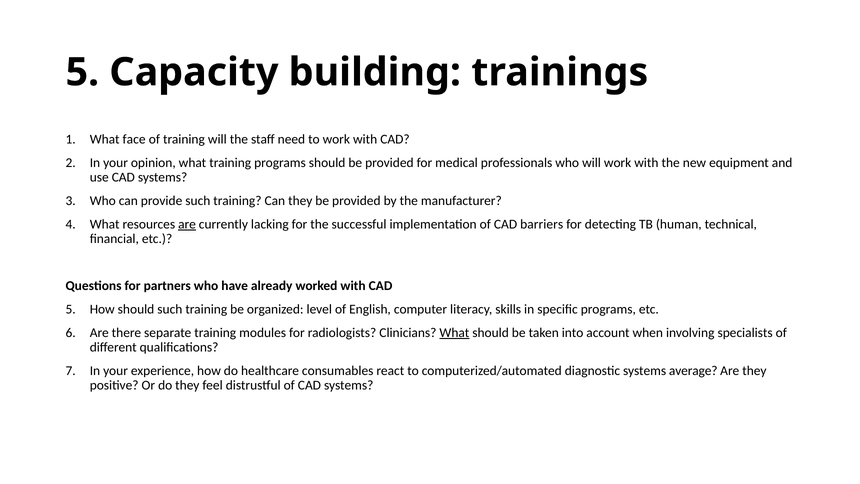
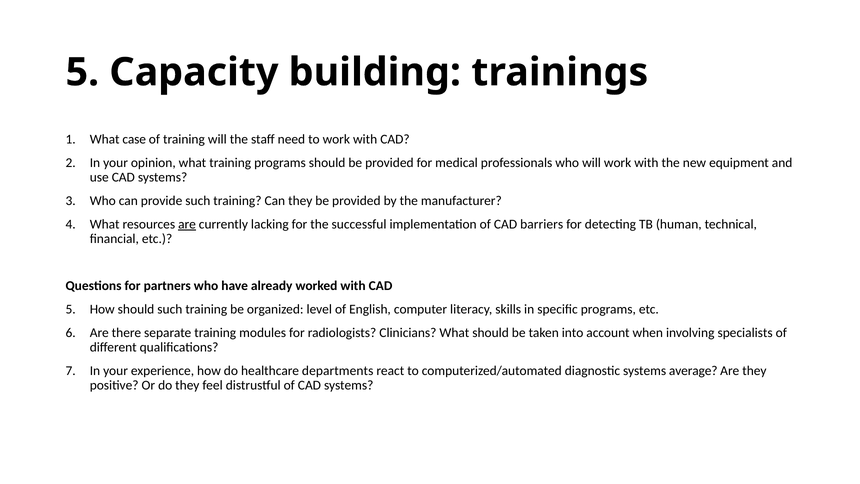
face: face -> case (134, 139)
What underline: present -> none (454, 333)
consumables: consumables -> departments (338, 371)
